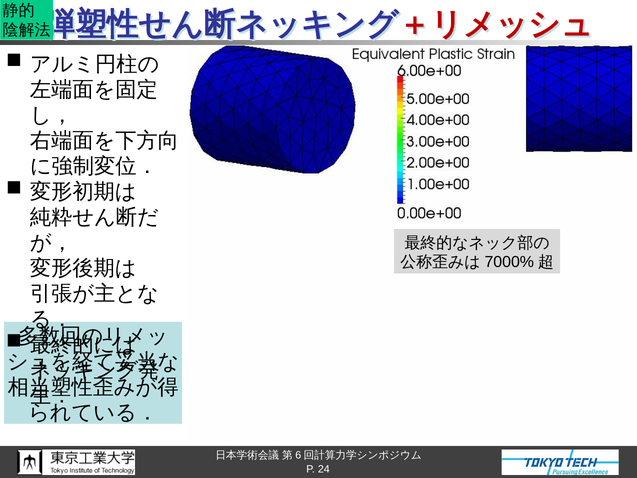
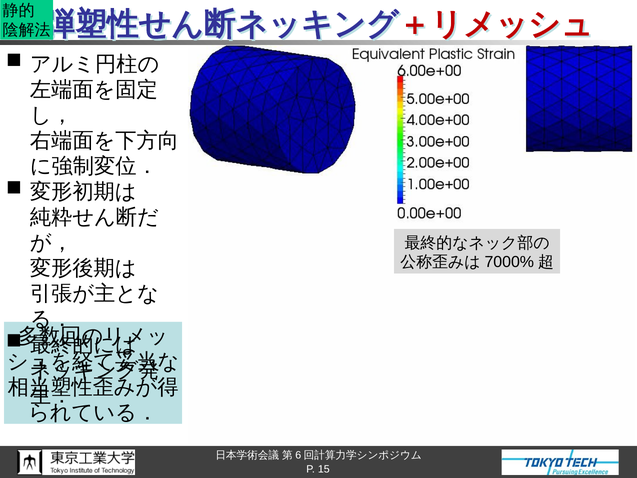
24: 24 -> 15 (324, 469)
